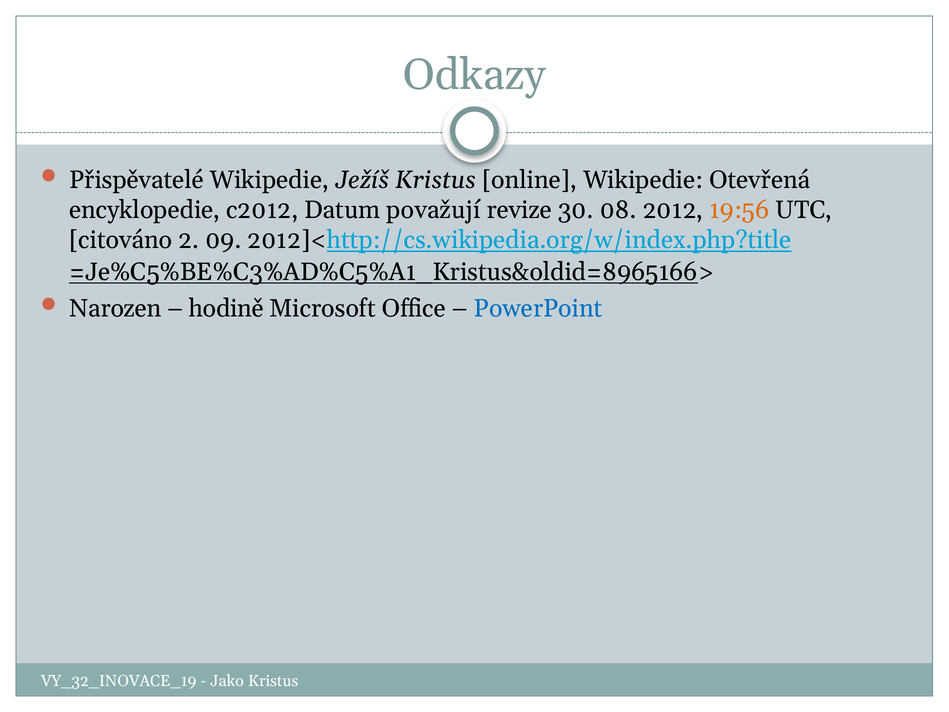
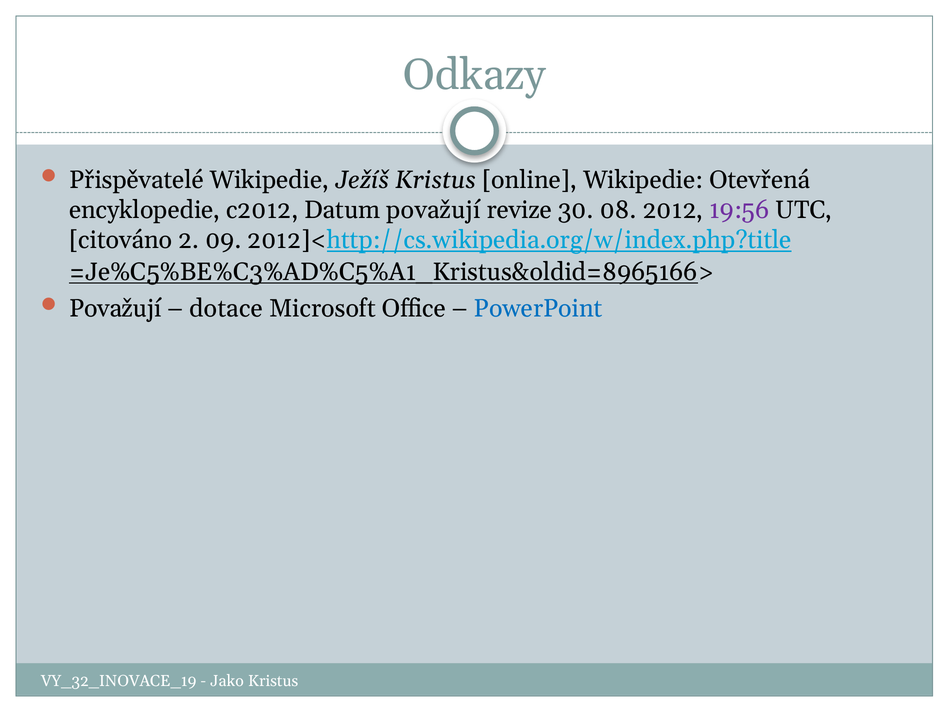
19:56 colour: orange -> purple (739, 210)
Narozen: Narozen -> Považují (115, 308)
hodině: hodině -> dotace (226, 308)
